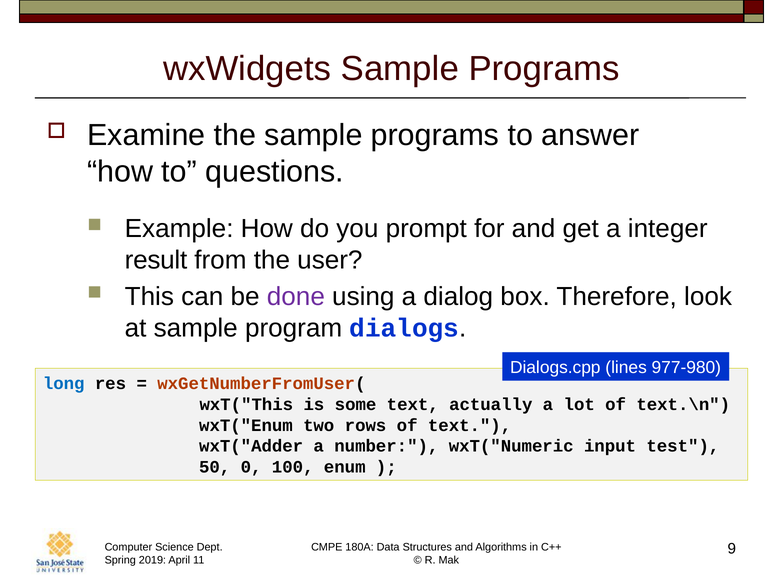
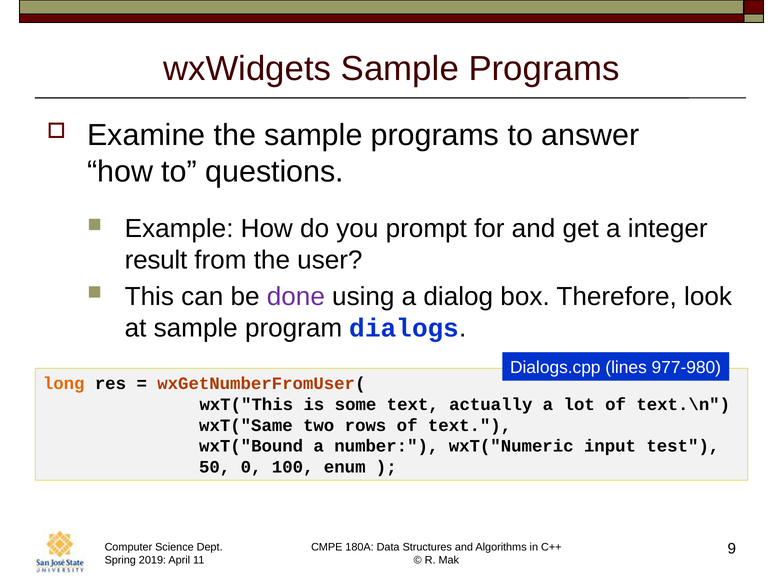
long colour: blue -> orange (64, 384)
wxT("Enum: wxT("Enum -> wxT("Same (246, 425)
wxT("Adder: wxT("Adder -> wxT("Bound (251, 446)
